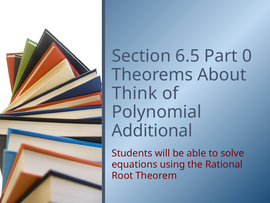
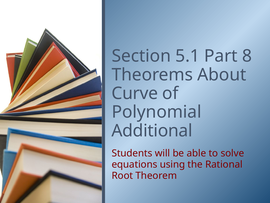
6.5: 6.5 -> 5.1 (188, 56)
0: 0 -> 8 (247, 56)
Think: Think -> Curve (135, 93)
